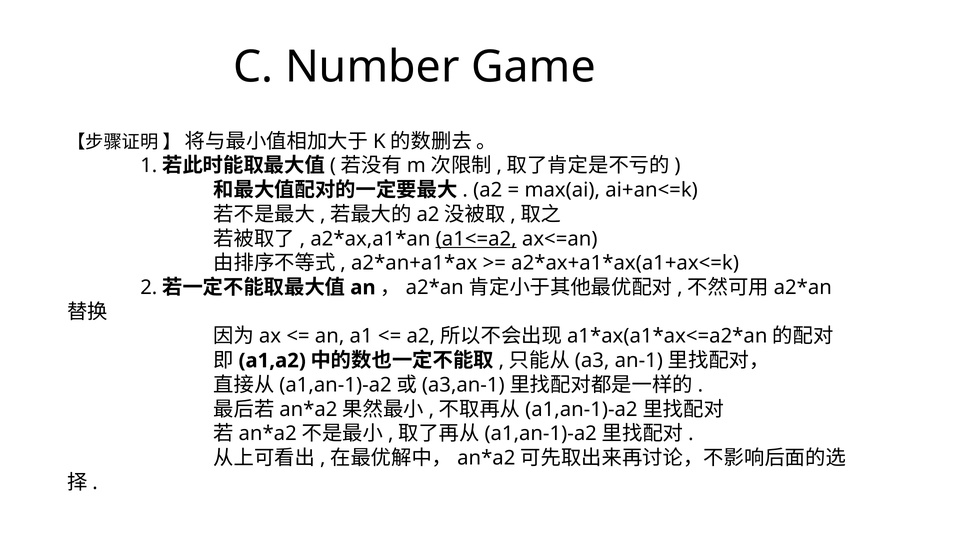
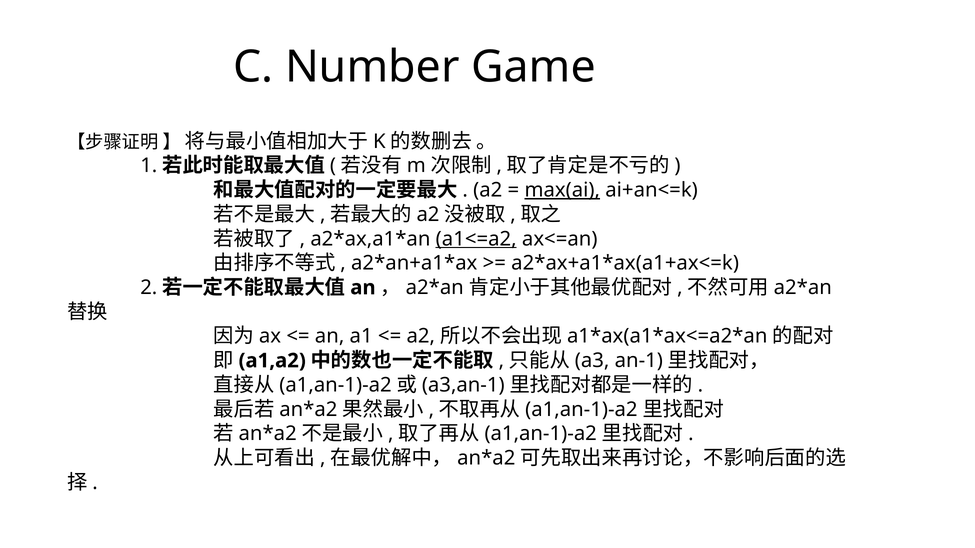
max(ai underline: none -> present (562, 190)
